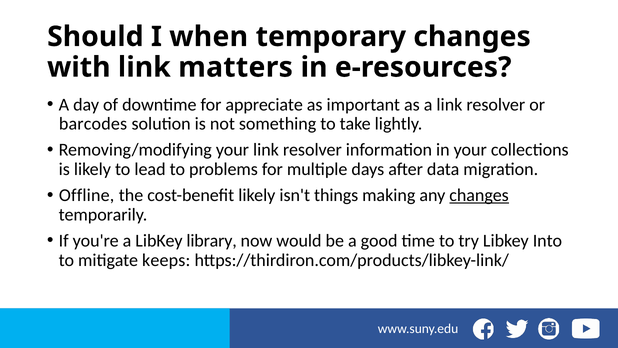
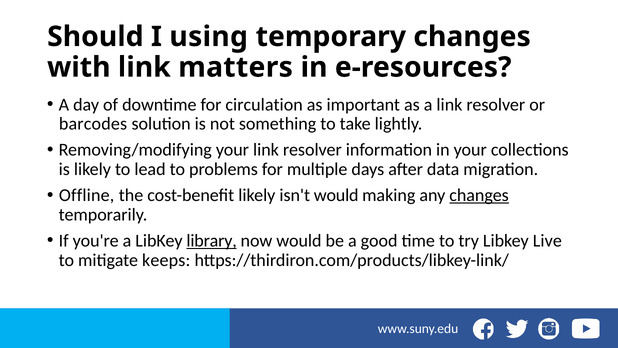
when: when -> using (209, 37)
appreciate: appreciate -> circulation (264, 104)
isn't things: things -> would (336, 195)
library underline: none -> present (212, 240)
Into: Into -> Live (547, 240)
